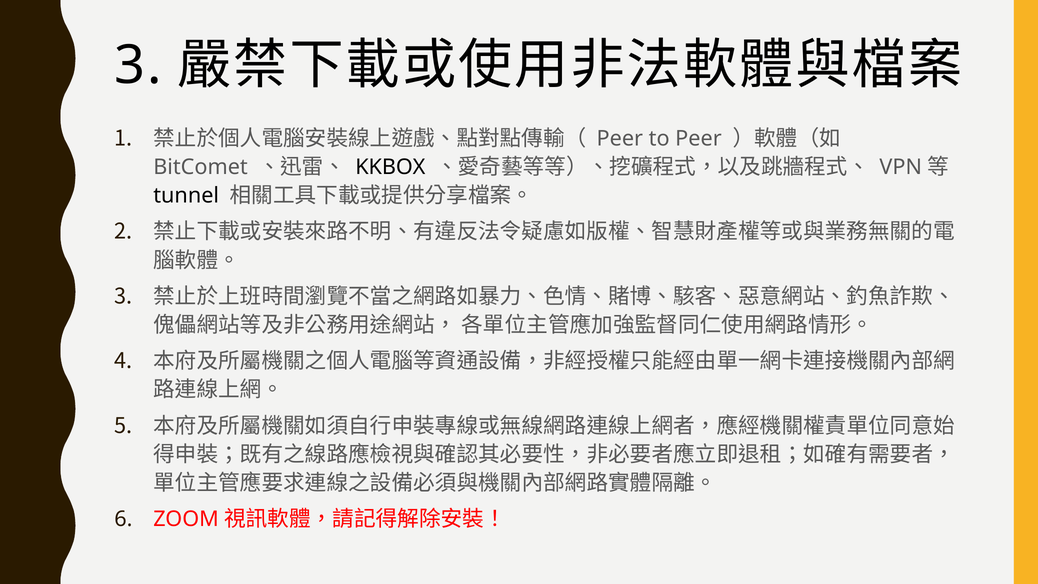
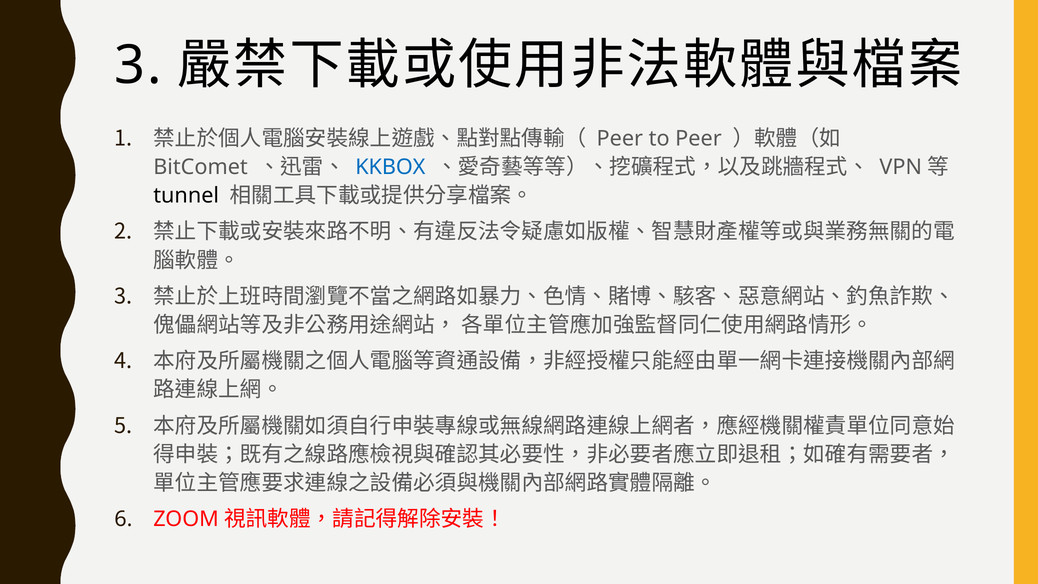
KKBOX colour: black -> blue (390, 167)
